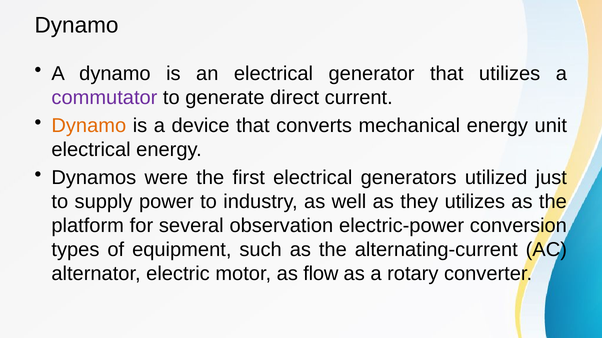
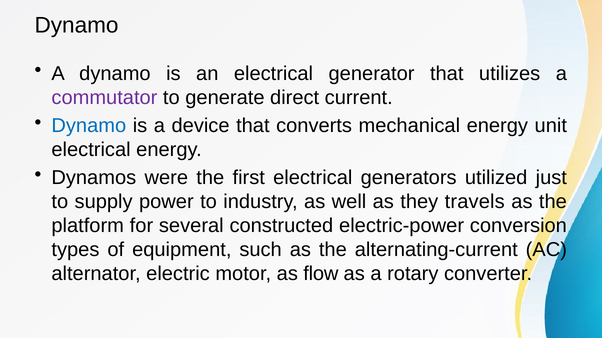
Dynamo colour: orange -> blue (89, 126)
they utilizes: utilizes -> travels (475, 202)
observation: observation -> constructed (281, 226)
